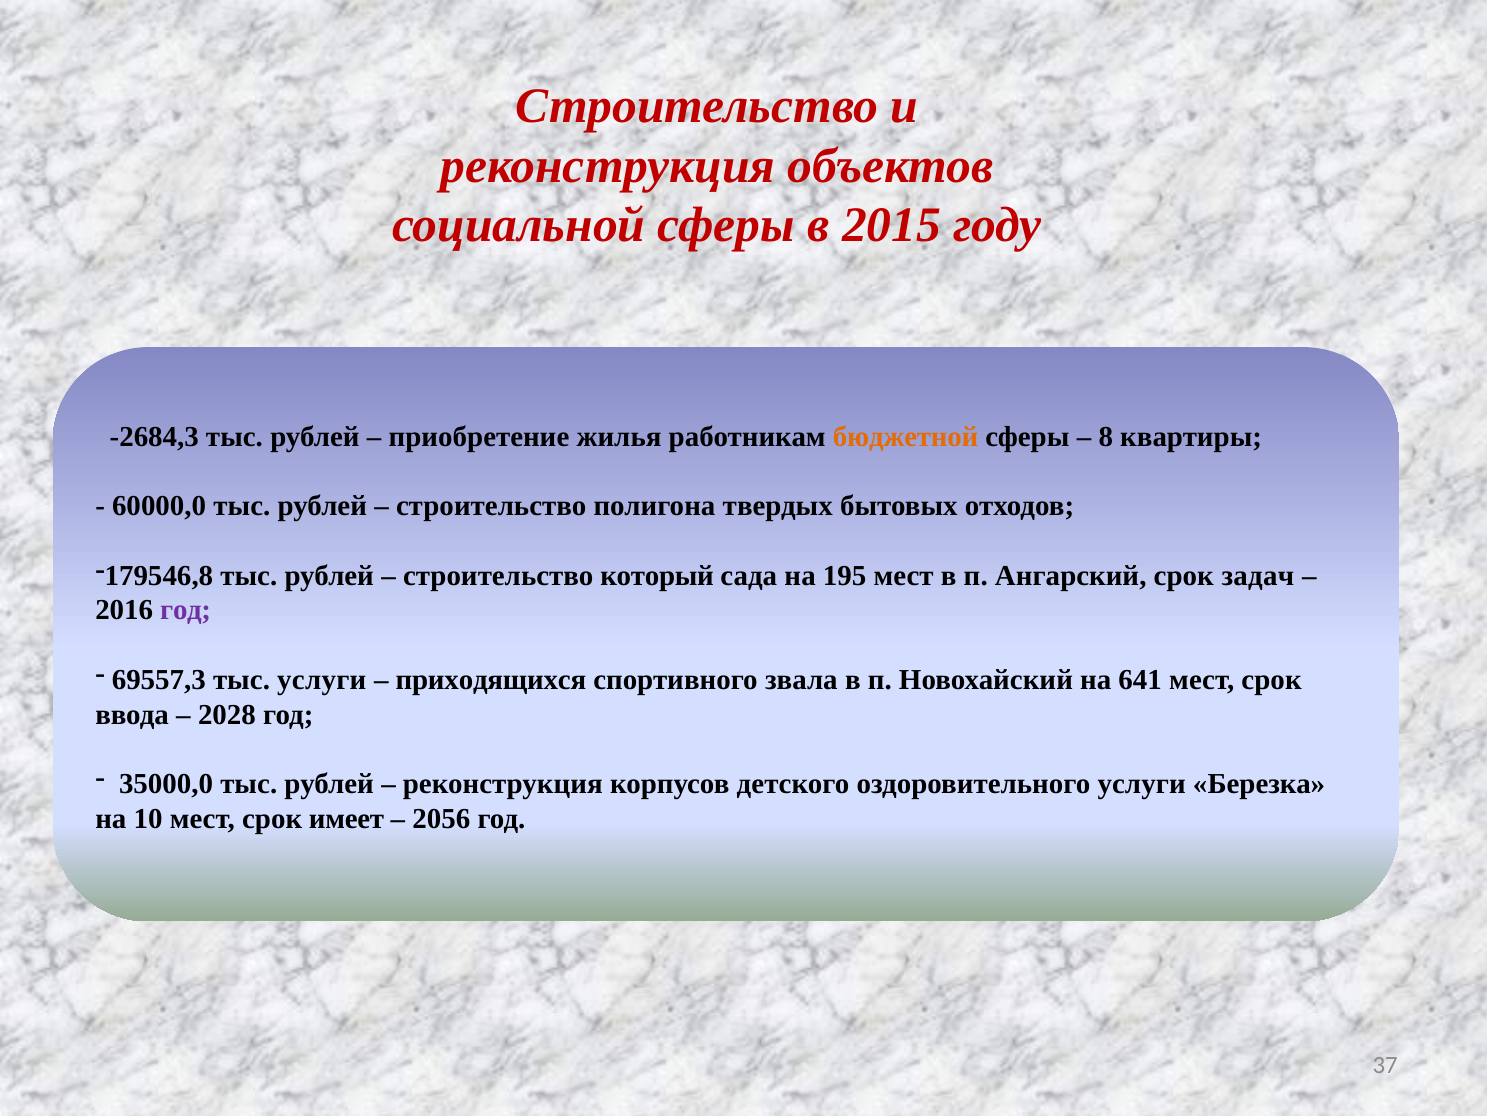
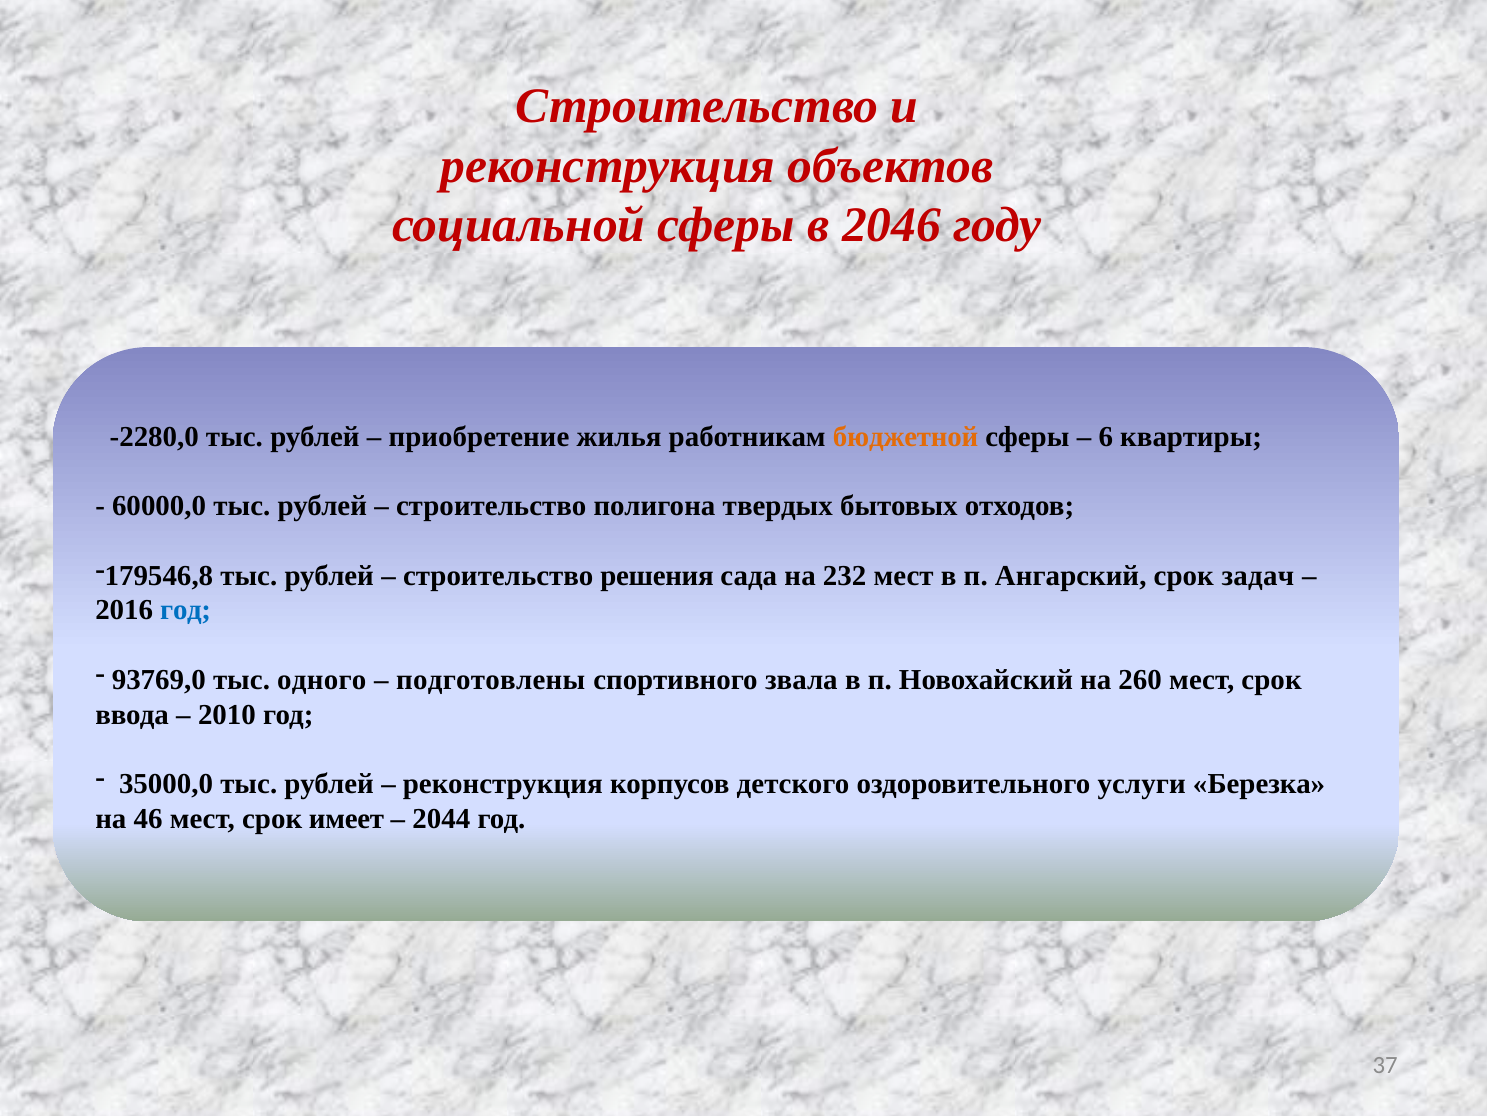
2015: 2015 -> 2046 (892, 225)
-2684,3: -2684,3 -> -2280,0 (154, 436)
8: 8 -> 6 (1106, 436)
который: который -> решения (657, 575)
195: 195 -> 232 (845, 575)
год colour: purple -> blue (186, 610)
69557,3: 69557,3 -> 93769,0 (159, 679)
тыс услуги: услуги -> одного (322, 679)
приходящихся: приходящихся -> подготовлены (491, 679)
641: 641 -> 260 (1140, 679)
2028: 2028 -> 2010 (227, 714)
10: 10 -> 46 (148, 818)
2056: 2056 -> 2044 (441, 818)
